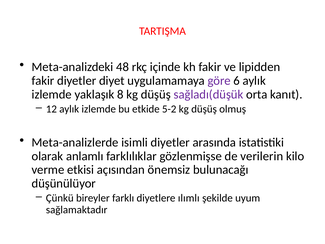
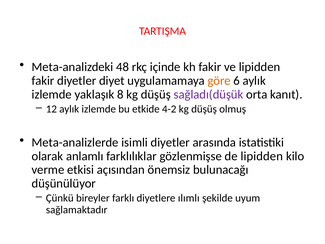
göre colour: purple -> orange (219, 81)
5-2: 5-2 -> 4-2 (169, 109)
de verilerin: verilerin -> lipidden (262, 156)
